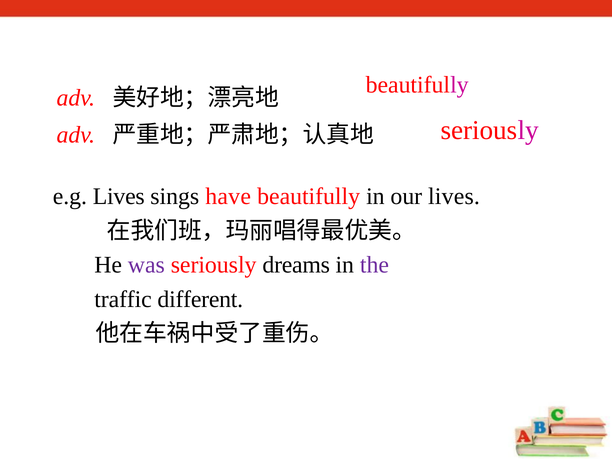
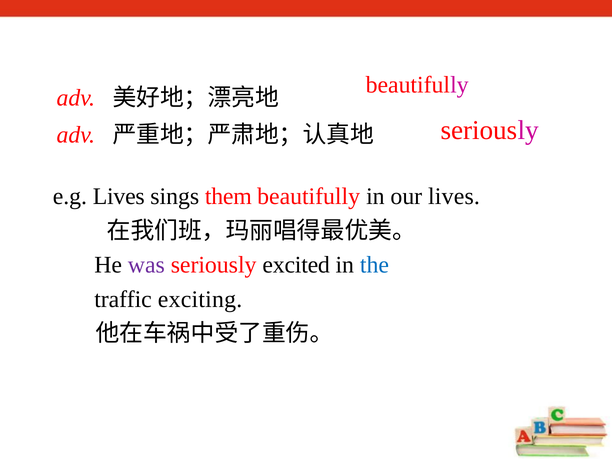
have: have -> them (228, 196)
dreams: dreams -> excited (296, 265)
the colour: purple -> blue (374, 265)
different: different -> exciting (200, 299)
